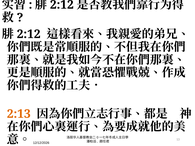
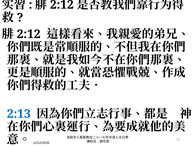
2:13 colour: orange -> blue (19, 114)
